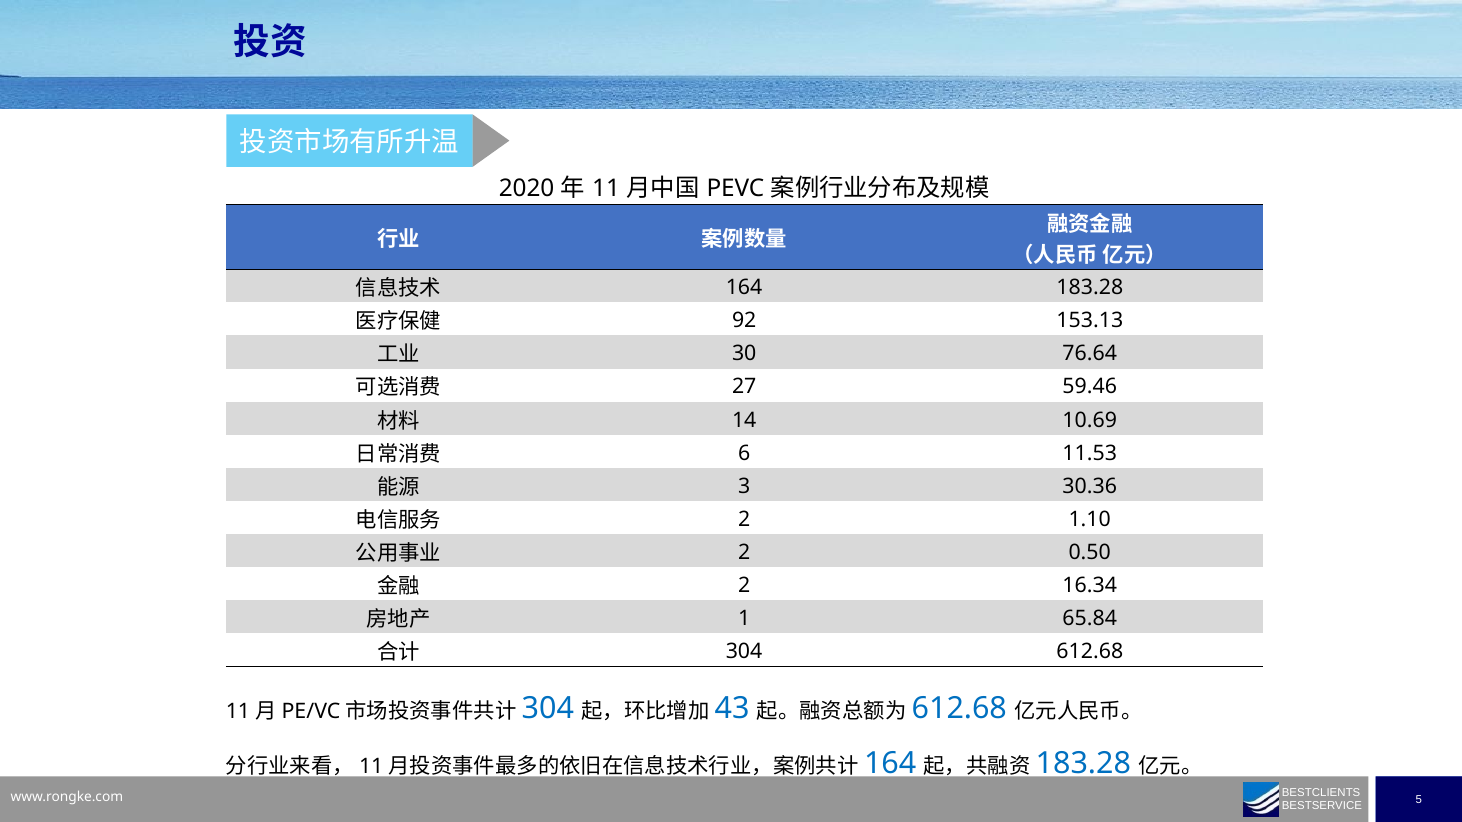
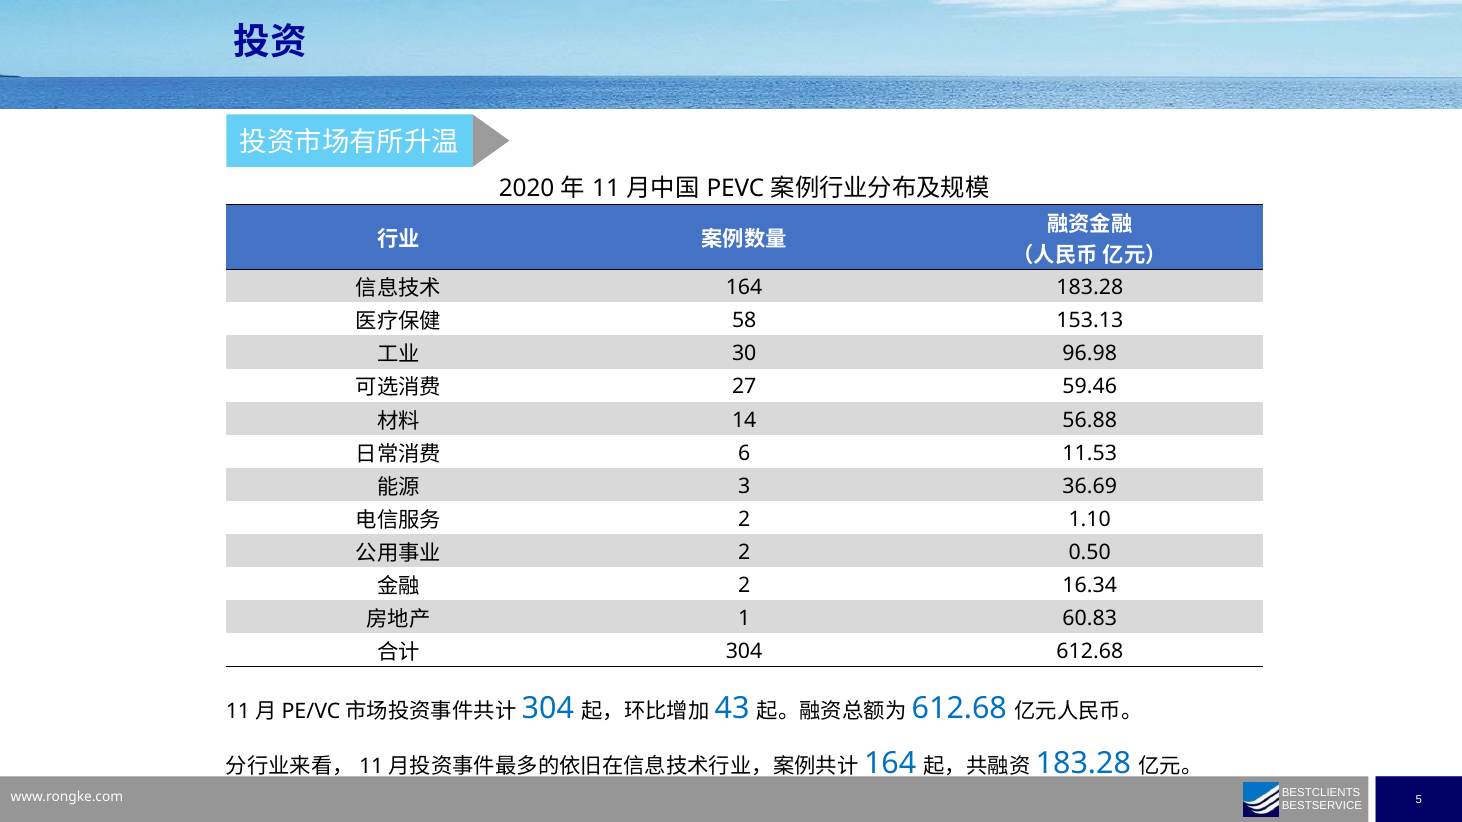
92: 92 -> 58 (744, 321)
76.64: 76.64 -> 96.98 (1090, 354)
10.69: 10.69 -> 56.88 (1090, 420)
30.36: 30.36 -> 36.69 (1090, 486)
65.84: 65.84 -> 60.83 (1090, 619)
